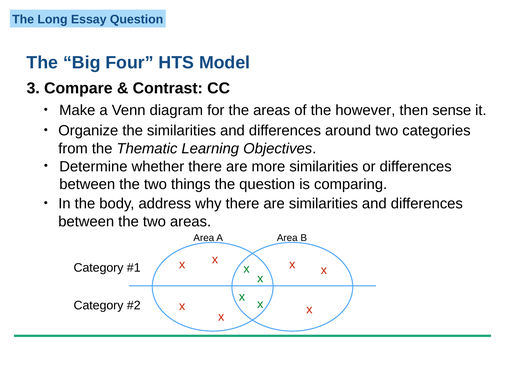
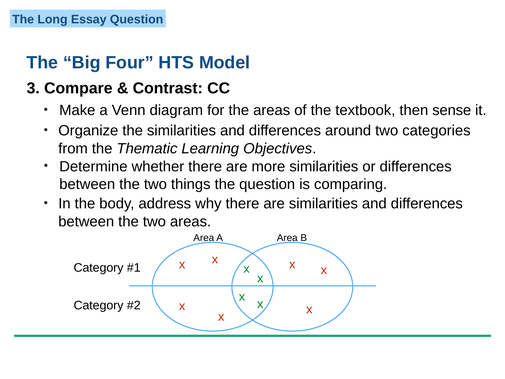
however: however -> textbook (365, 110)
